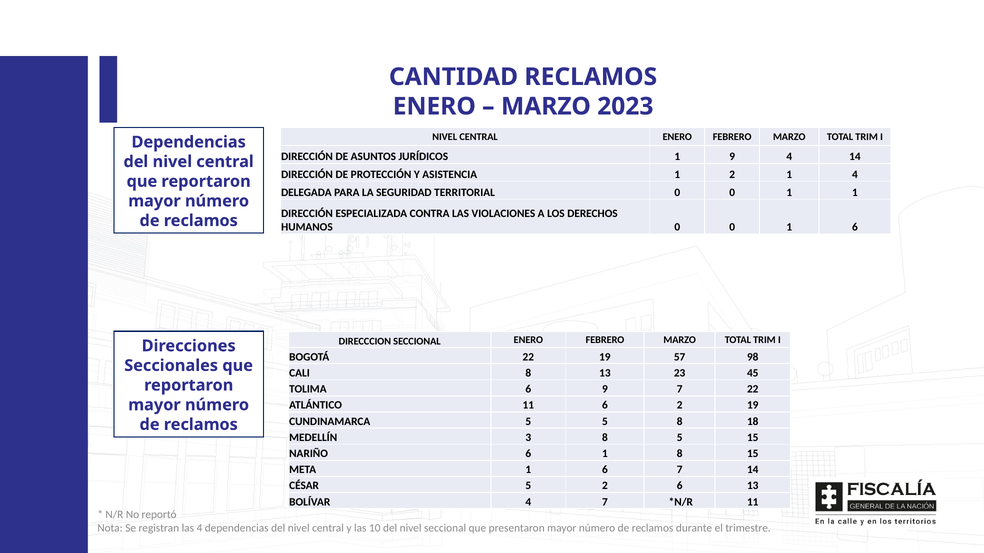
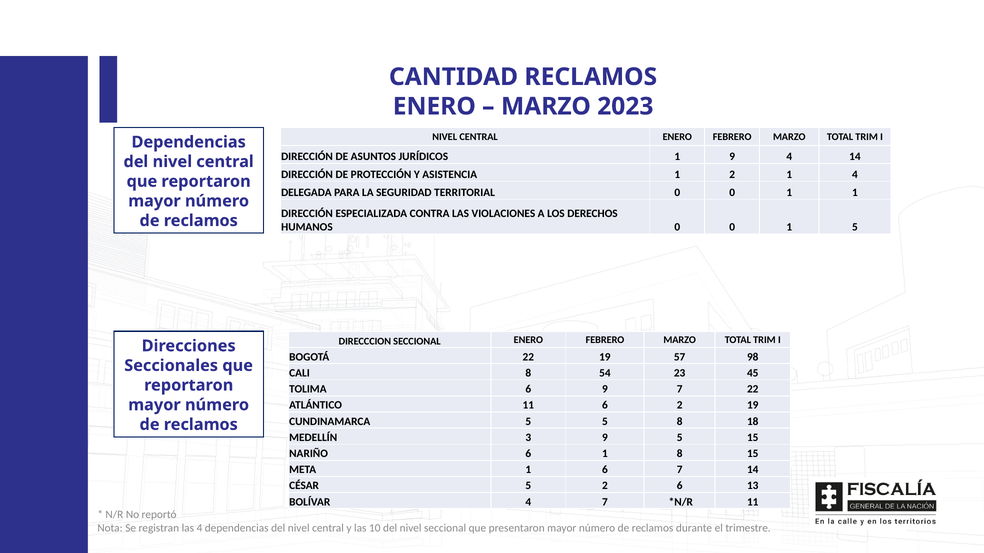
0 1 6: 6 -> 5 (855, 227)
8 13: 13 -> 54 (605, 373)
3 8: 8 -> 9 (605, 438)
